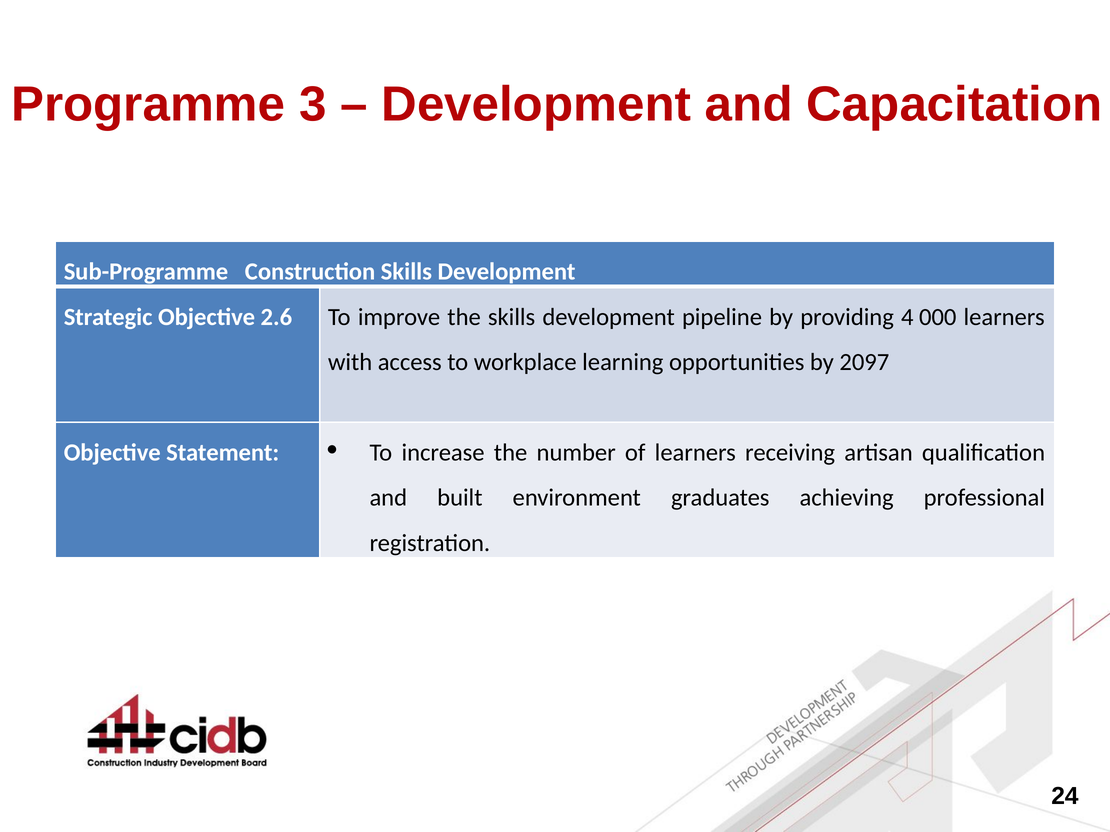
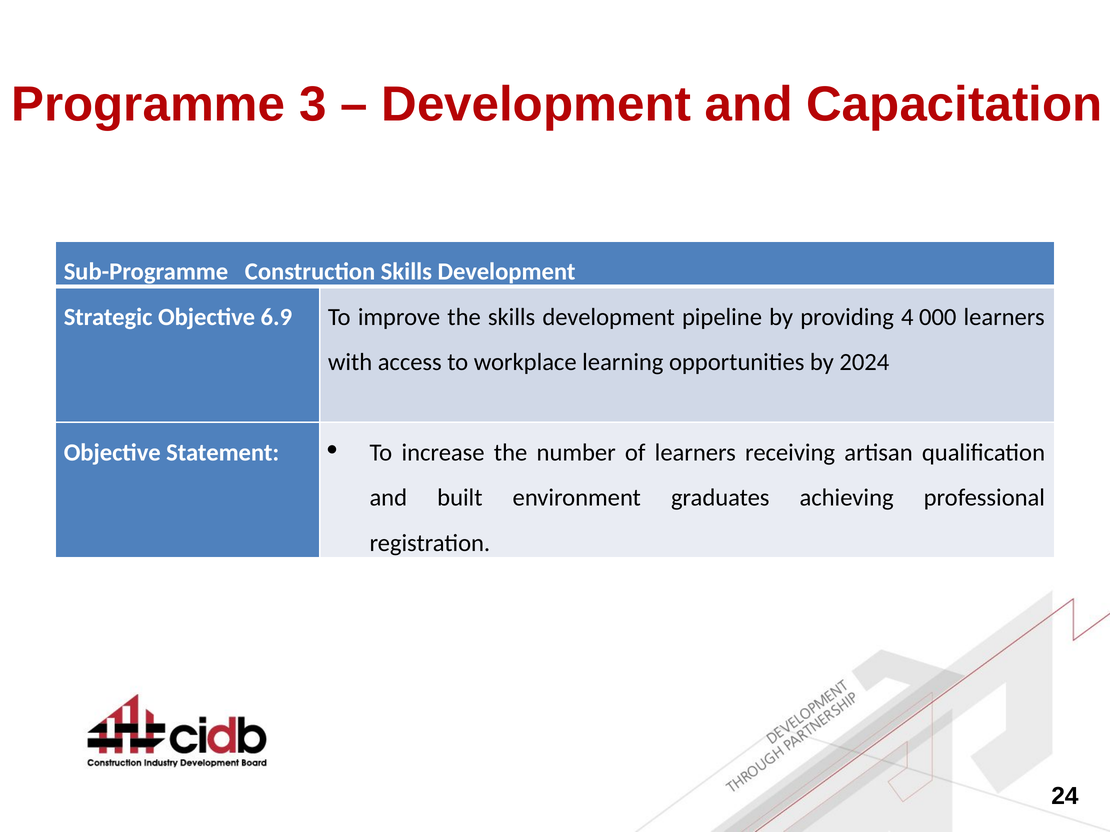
2.6: 2.6 -> 6.9 (276, 317)
2097: 2097 -> 2024 (864, 362)
